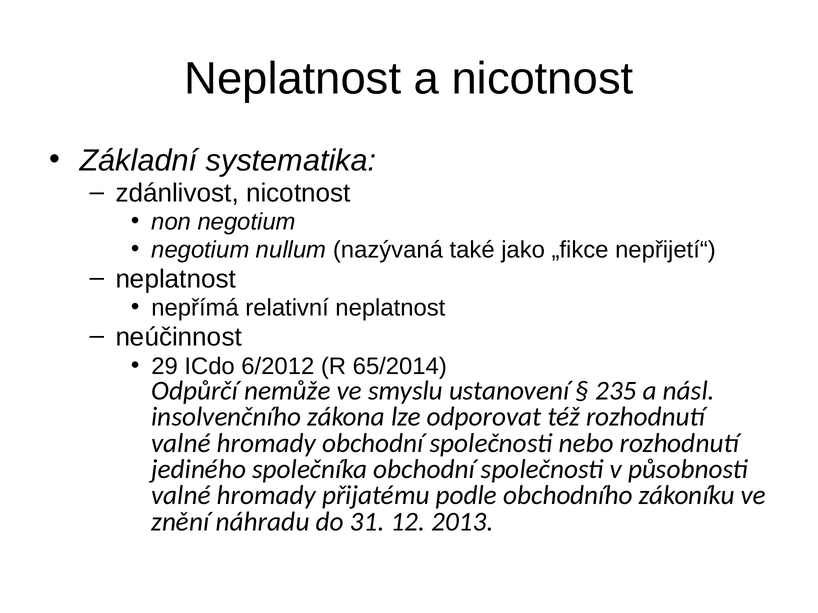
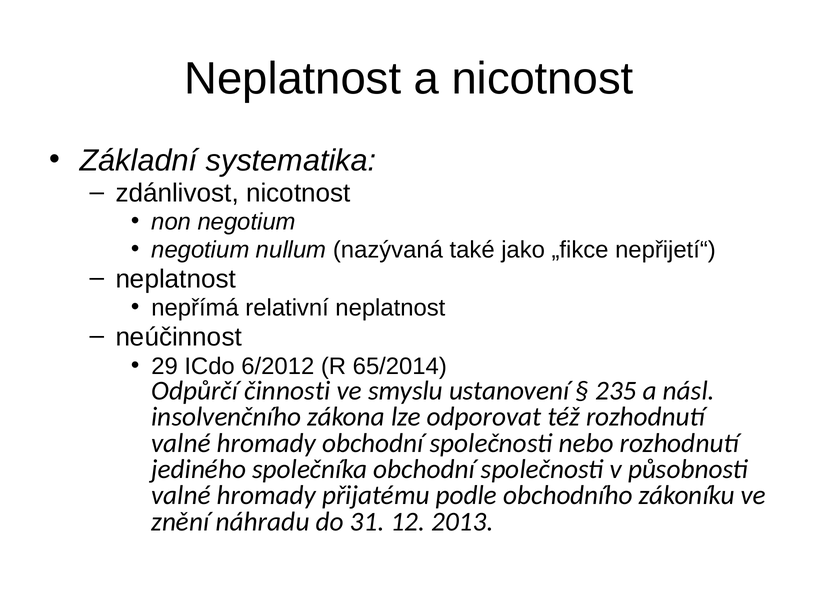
nemůže: nemůže -> činnosti (287, 391)
